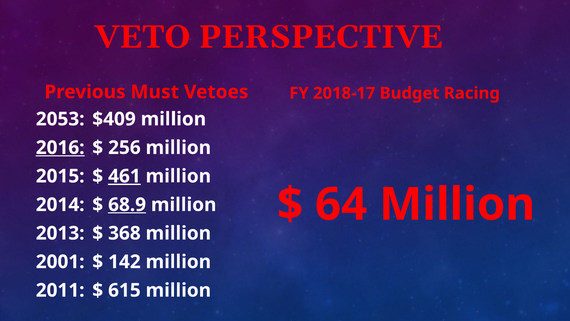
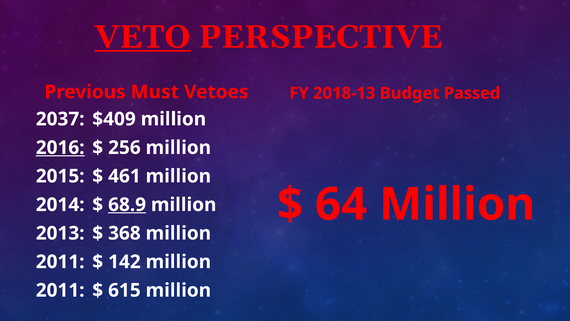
VETO underline: none -> present (143, 37)
2018-17: 2018-17 -> 2018-13 (344, 93)
Racing: Racing -> Passed (472, 93)
2053: 2053 -> 2037 (60, 119)
461 underline: present -> none (124, 176)
2001: 2001 -> 2011 (60, 262)
